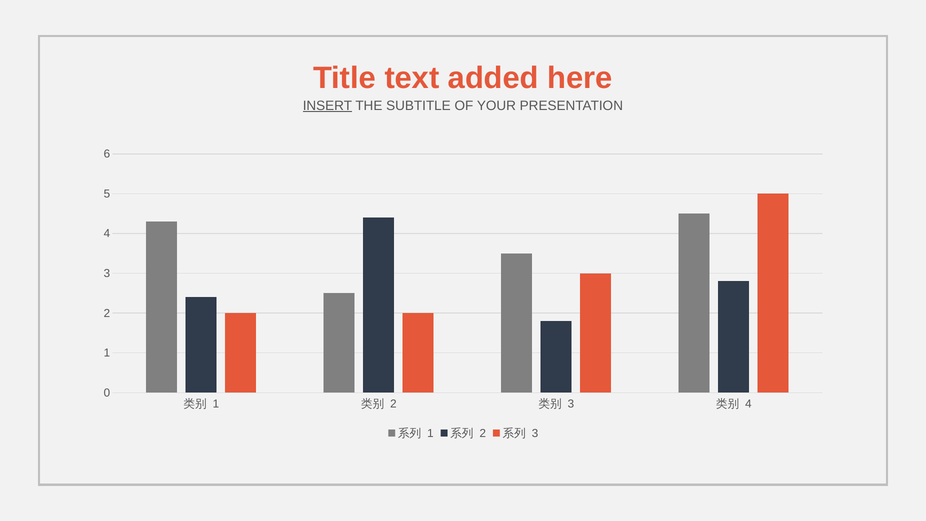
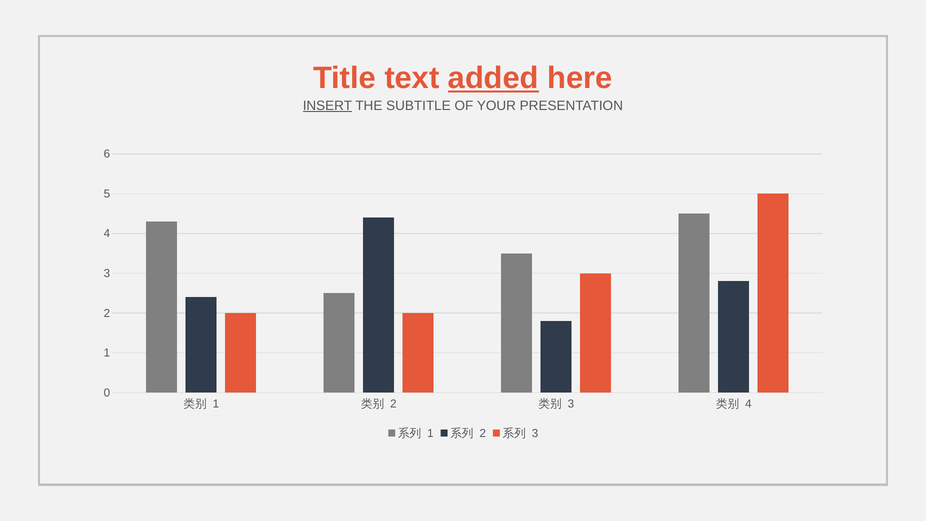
added underline: none -> present (493, 78)
